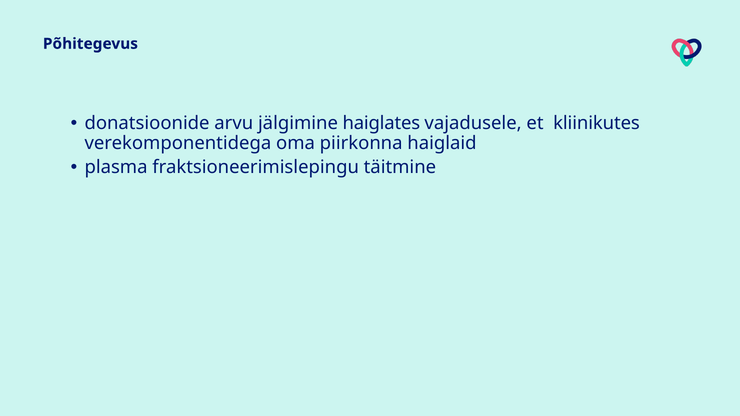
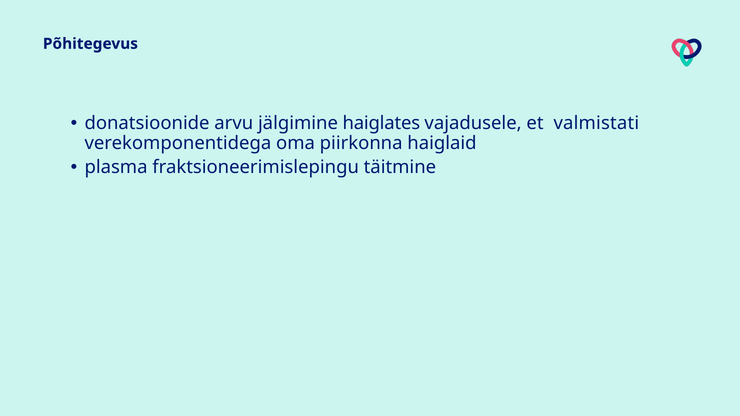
kliinikutes: kliinikutes -> valmistati (596, 123)
